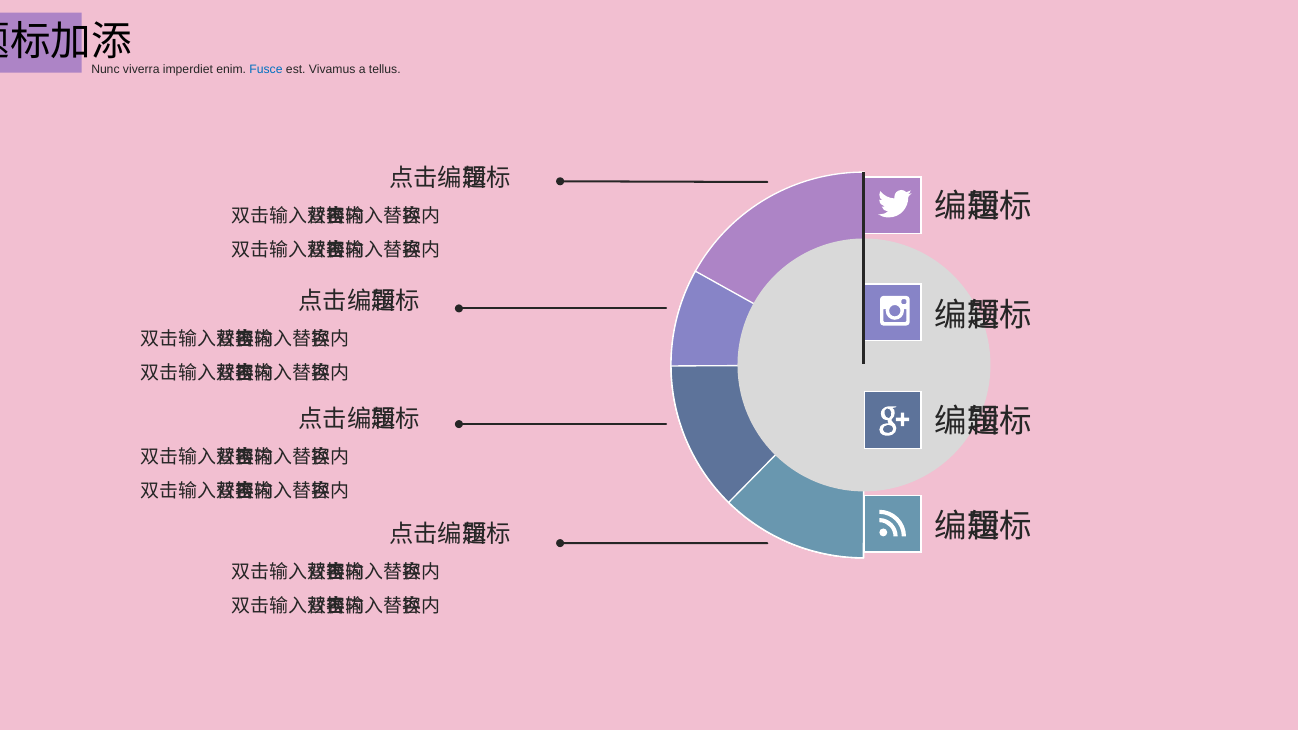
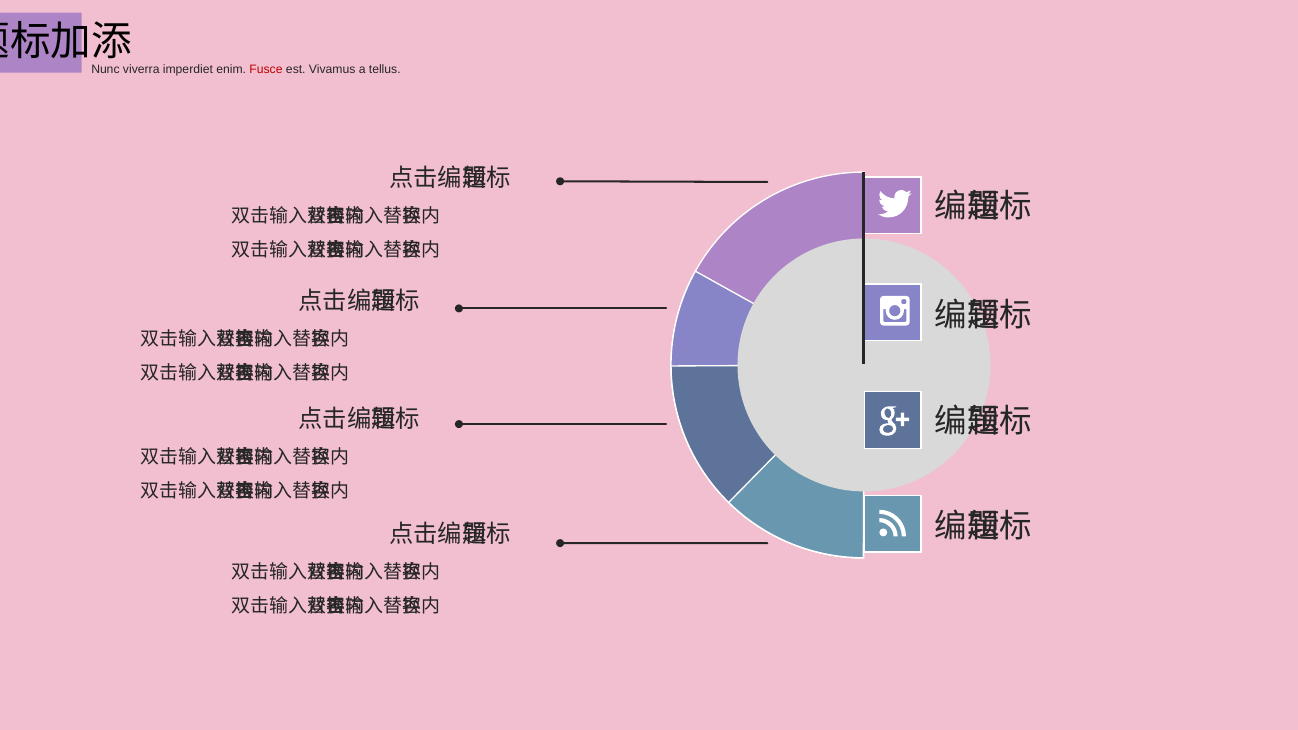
Fusce colour: blue -> red (266, 70)
